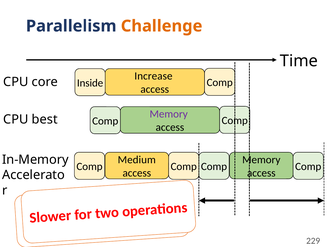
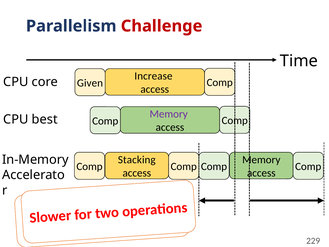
Challenge colour: orange -> red (162, 26)
Inside: Inside -> Given (90, 83)
Medium: Medium -> Stacking (137, 160)
